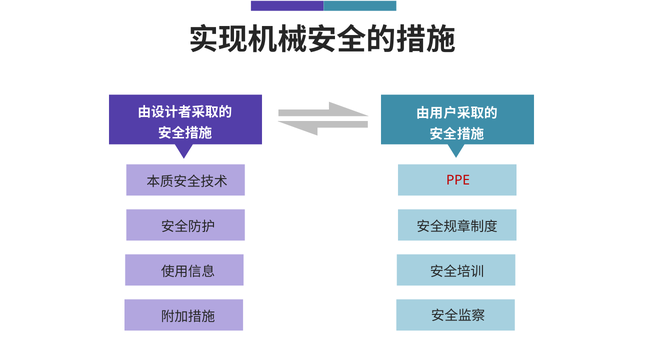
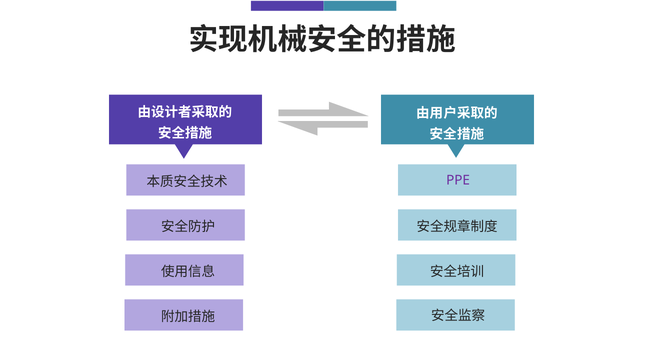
PPE colour: red -> purple (458, 180)
